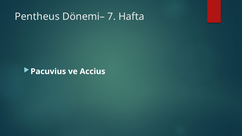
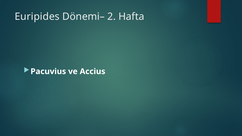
Pentheus: Pentheus -> Euripides (37, 17)
7: 7 -> 2 (112, 17)
